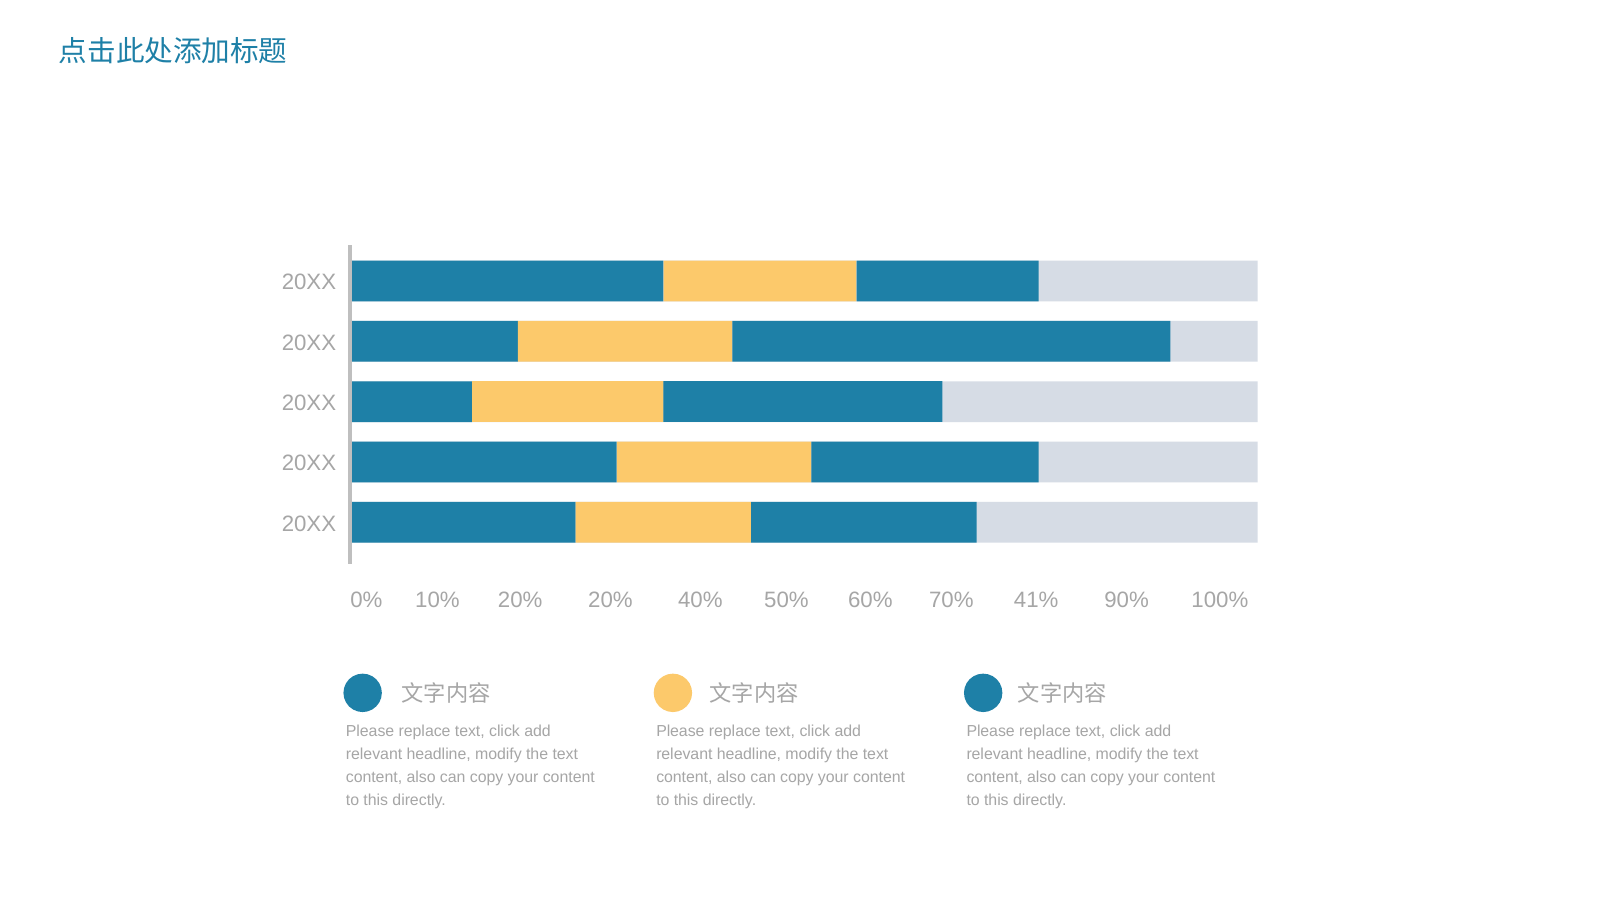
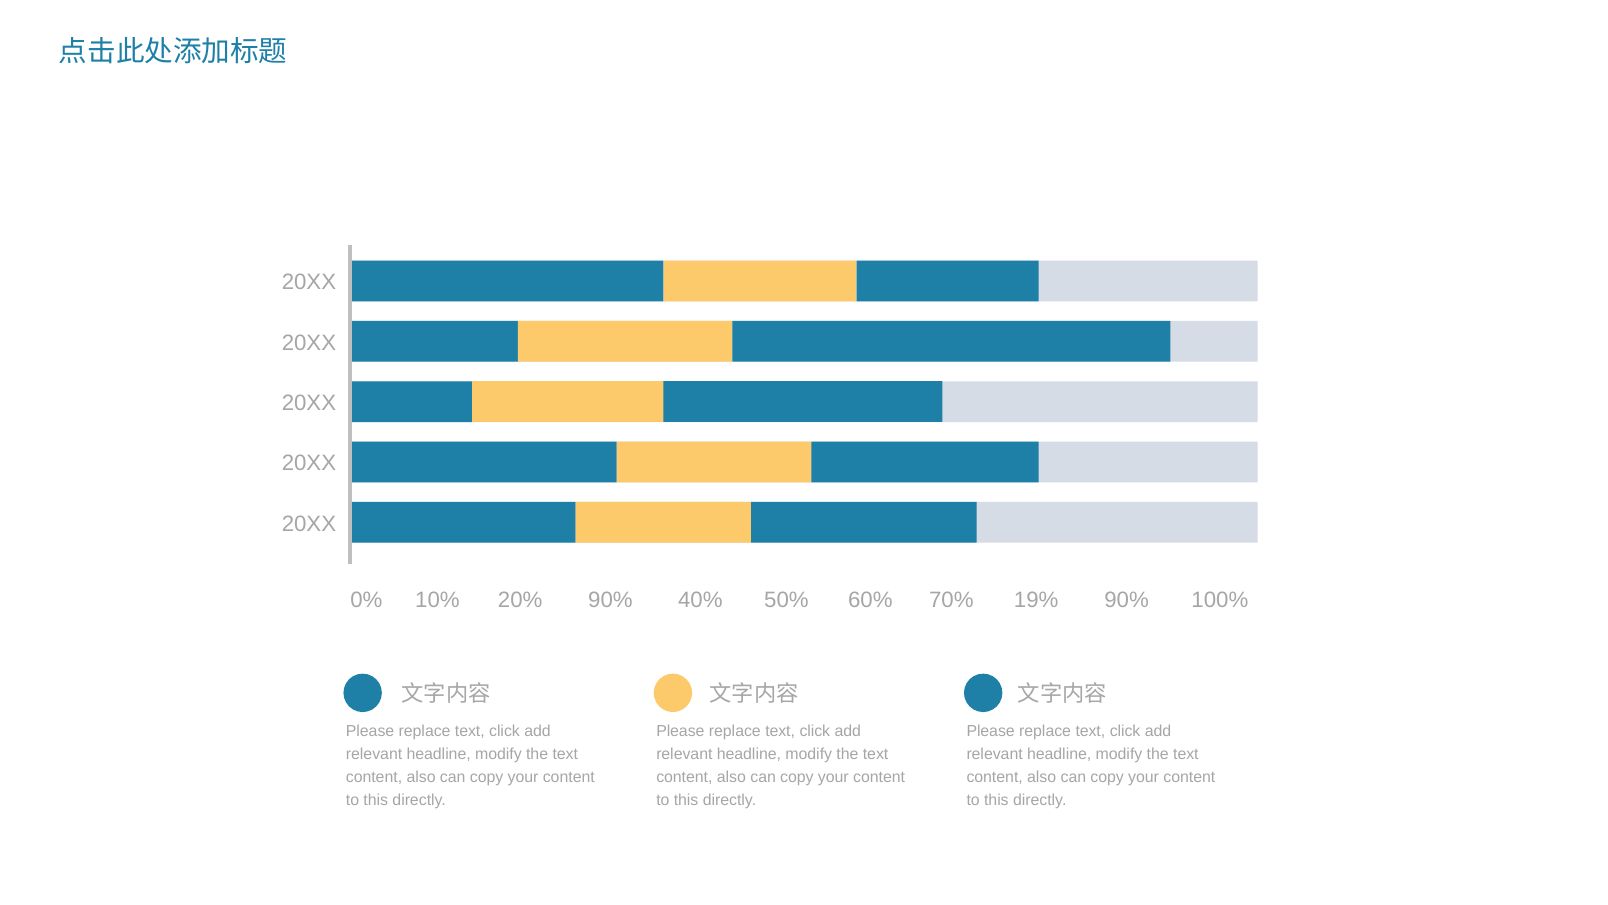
20%: 20% -> 90% (610, 599)
41%: 41% -> 19% (1036, 599)
